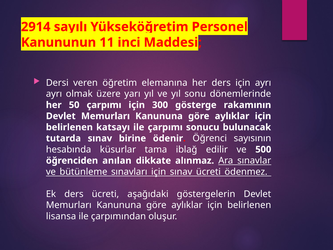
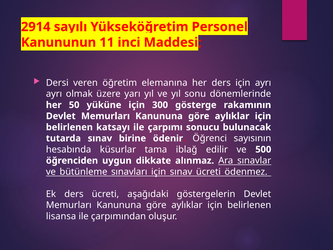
50 çarpımı: çarpımı -> yüküne (104, 105)
anılan: anılan -> uygun (117, 160)
